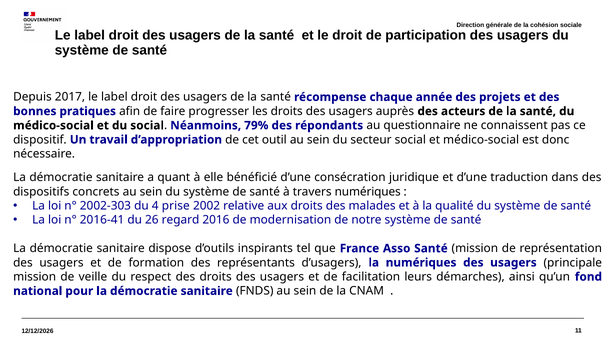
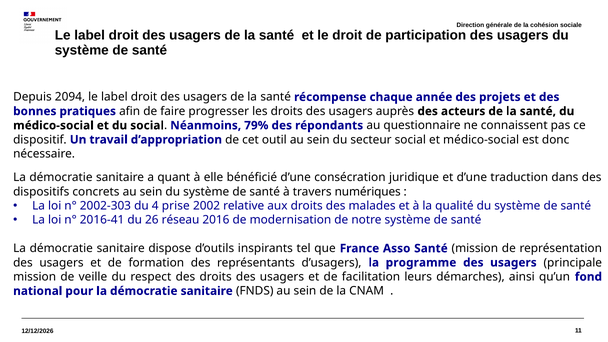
2017: 2017 -> 2094 (70, 97)
regard: regard -> réseau (181, 220)
la numériques: numériques -> programme (421, 263)
